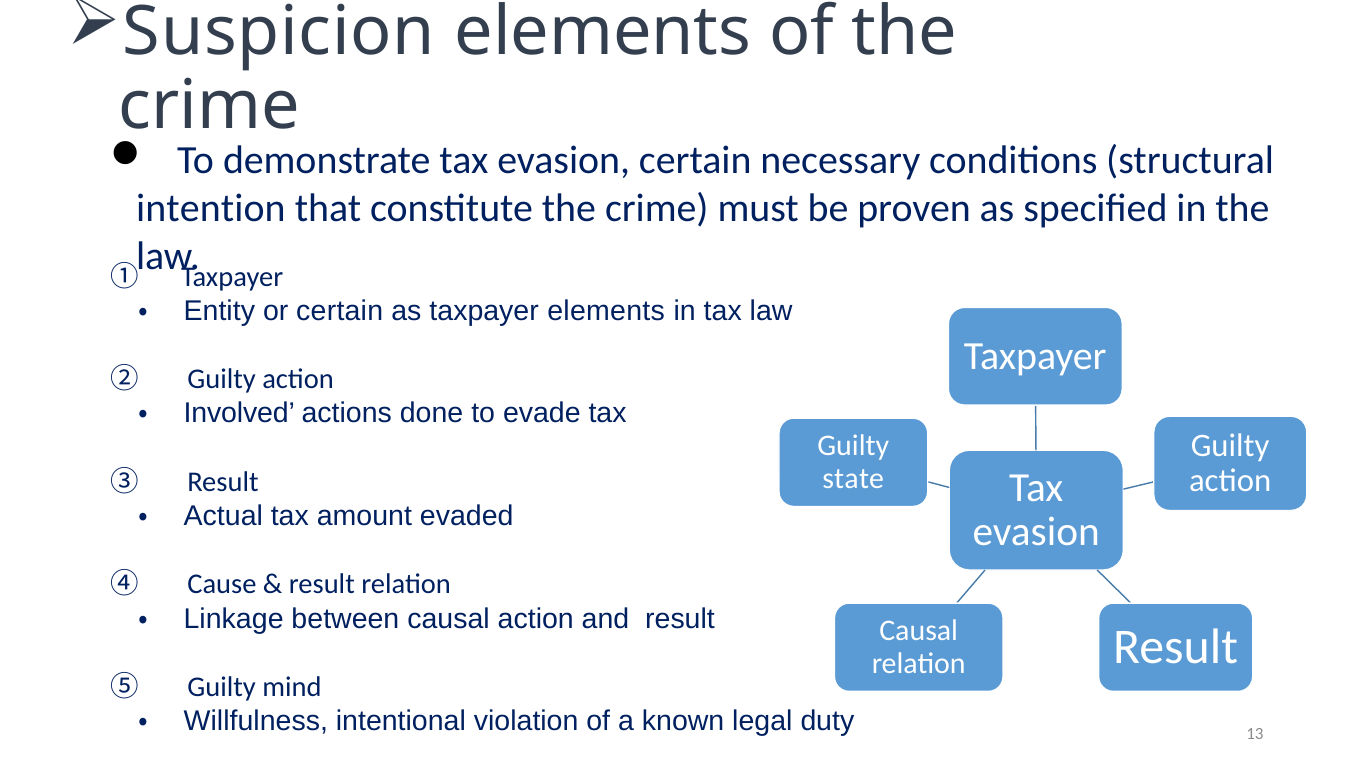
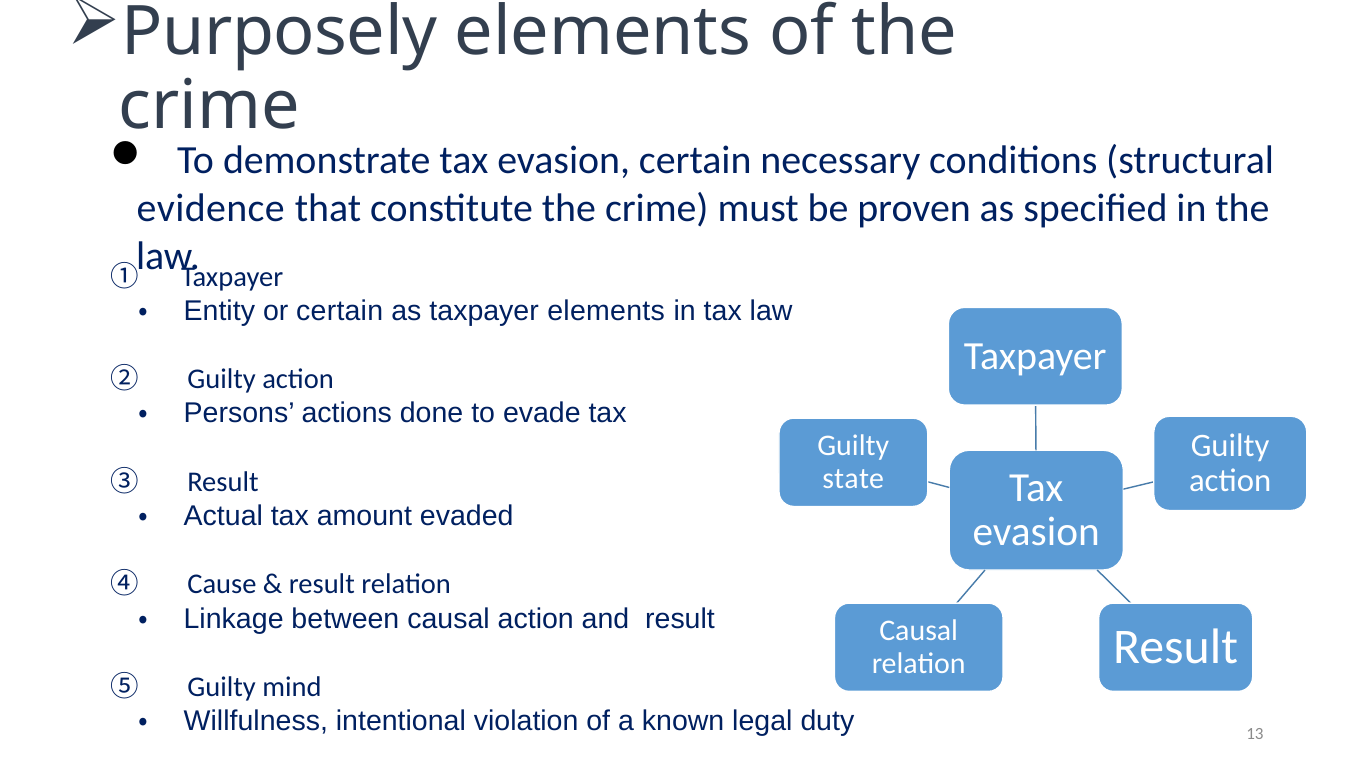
Suspicion: Suspicion -> Purposely (279, 32)
intention: intention -> evidence (211, 209)
Involved: Involved -> Persons (239, 414)
